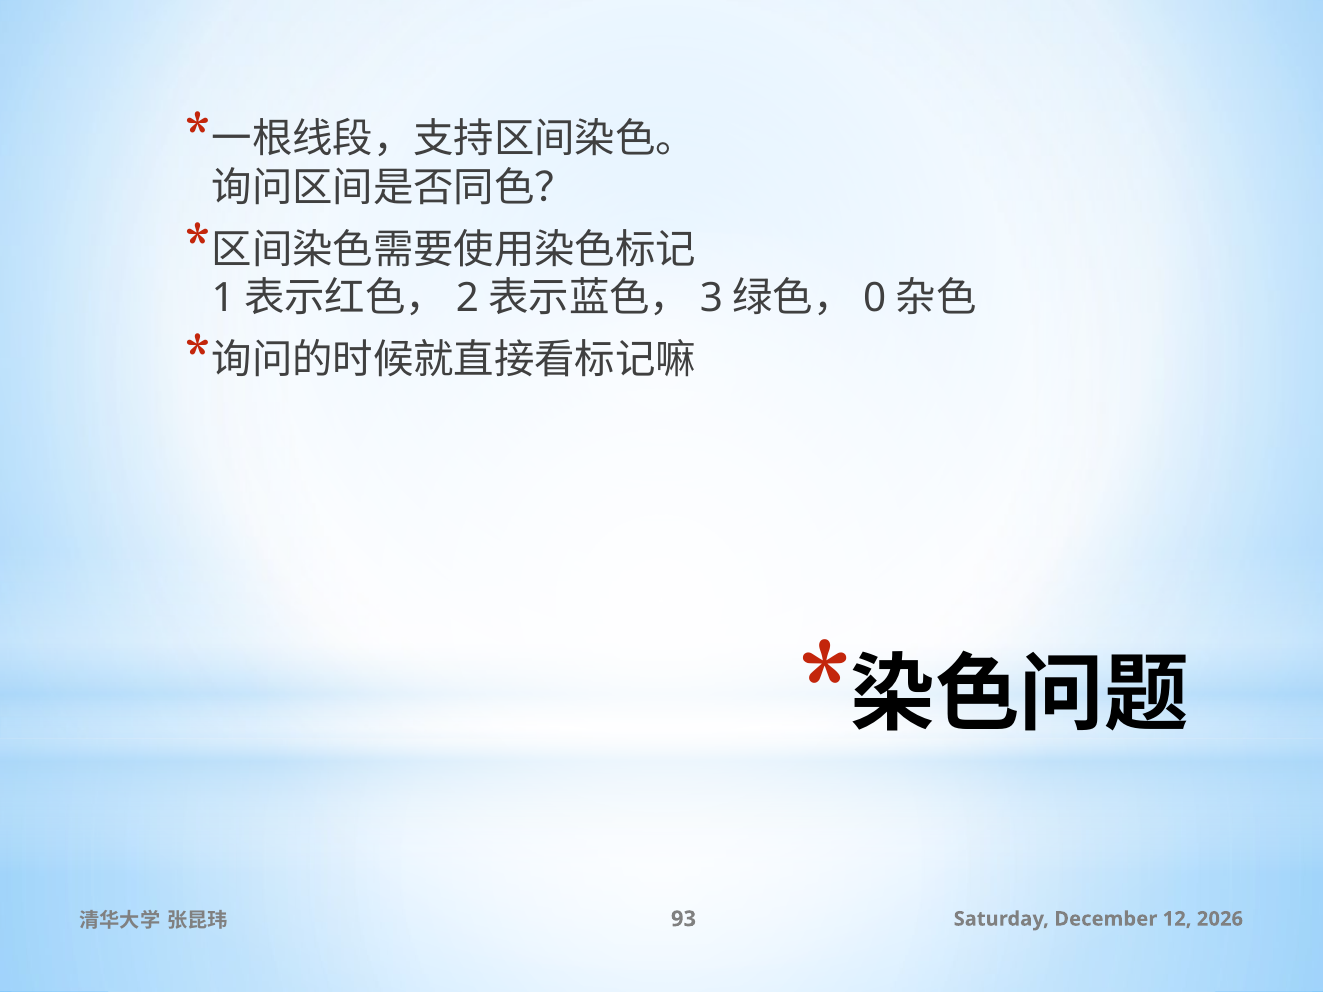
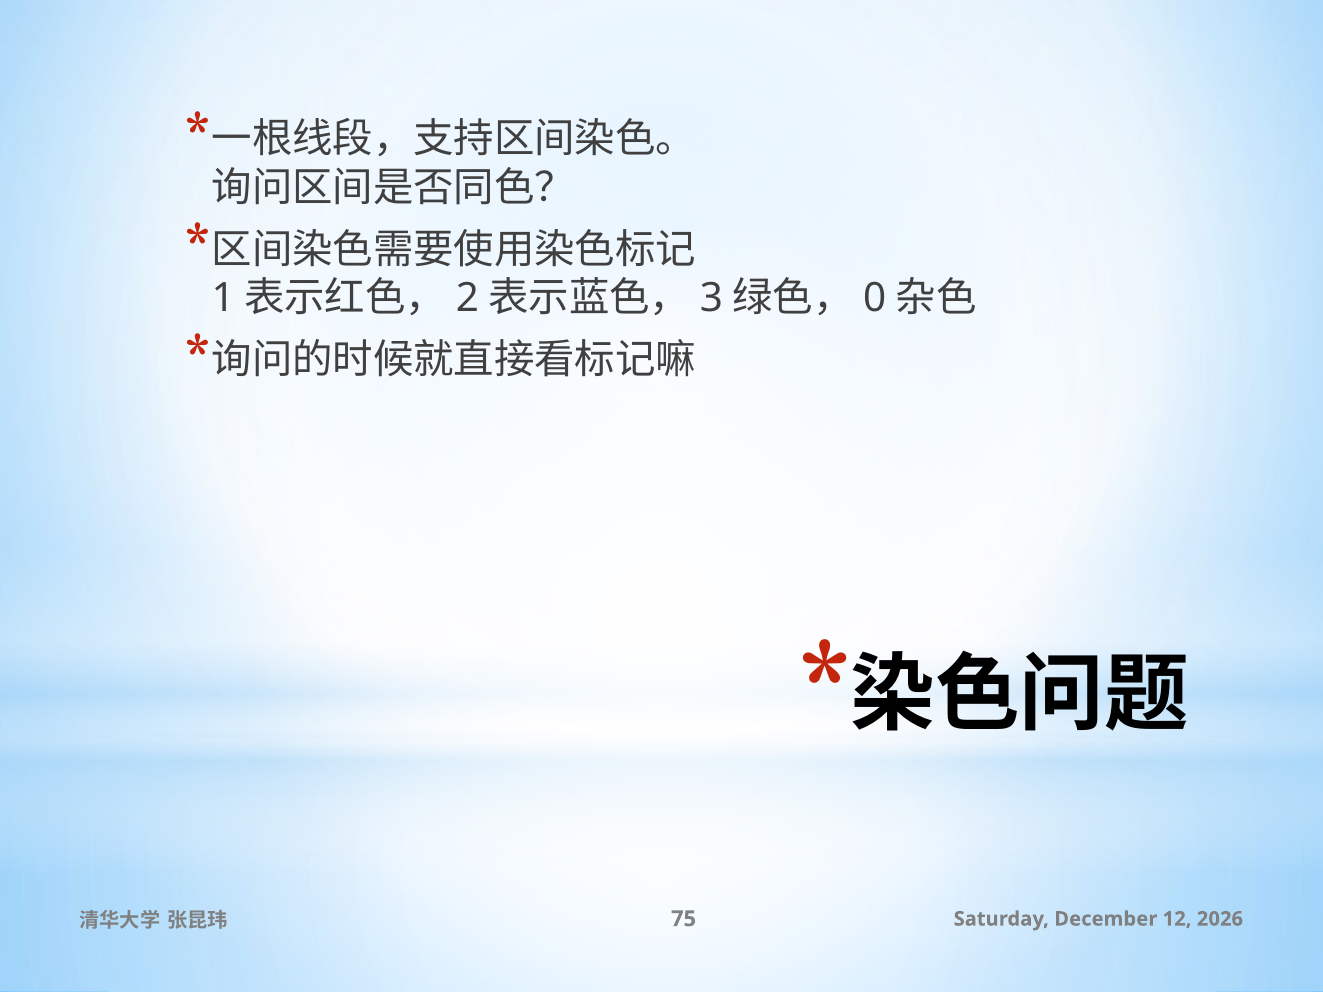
93: 93 -> 75 (684, 919)
